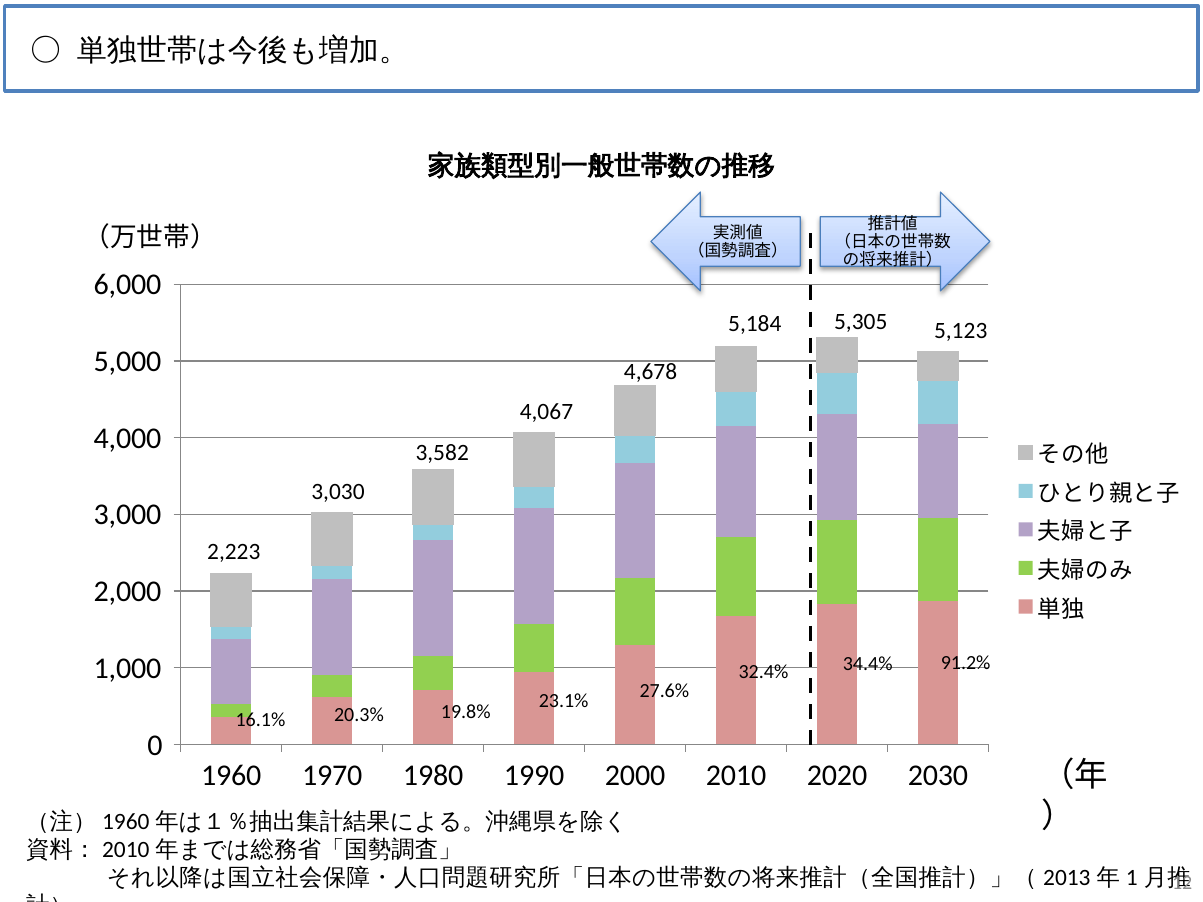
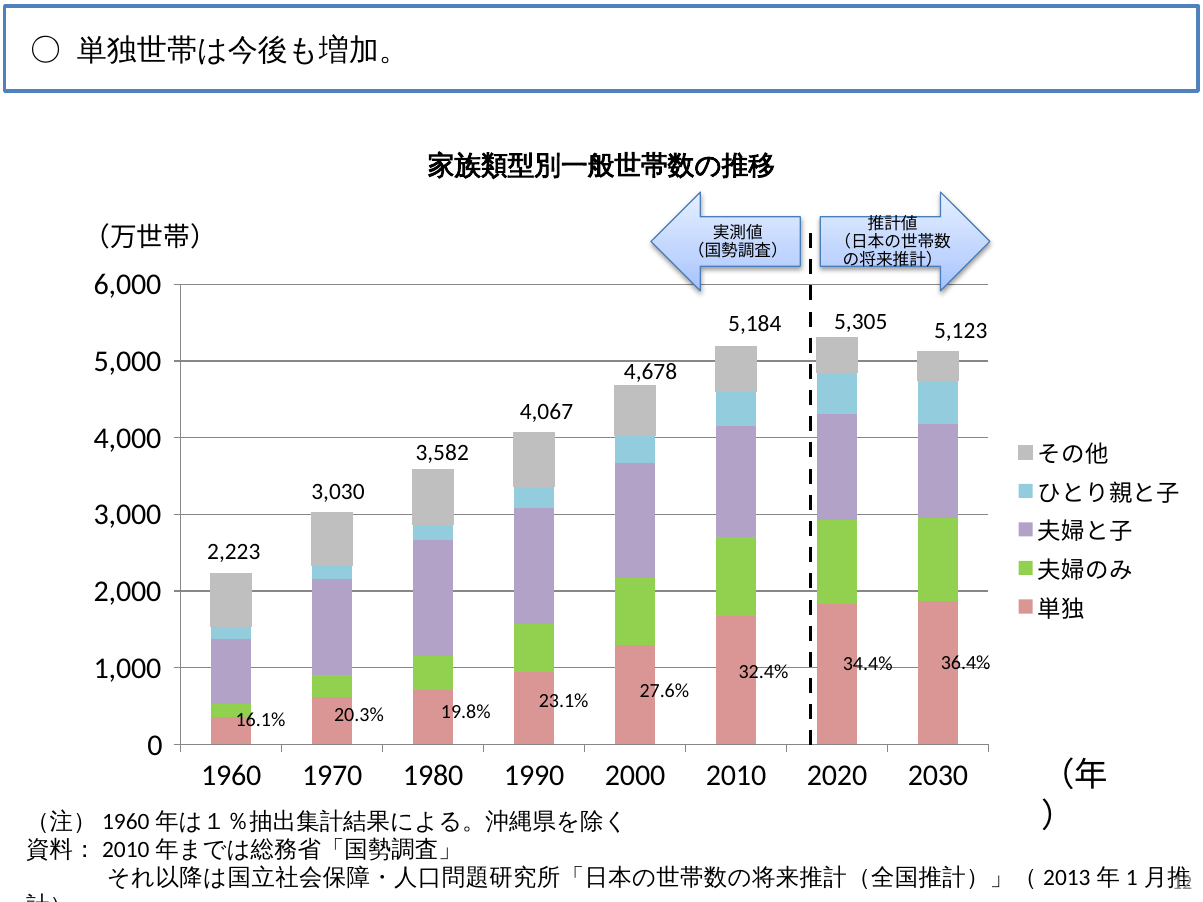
91.2%: 91.2% -> 36.4% (966, 663)
